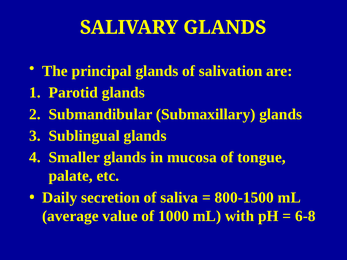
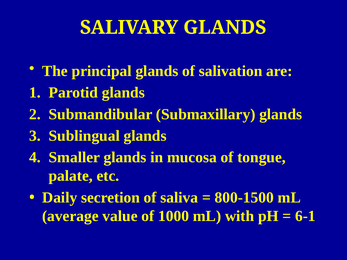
6-8: 6-8 -> 6-1 (305, 216)
